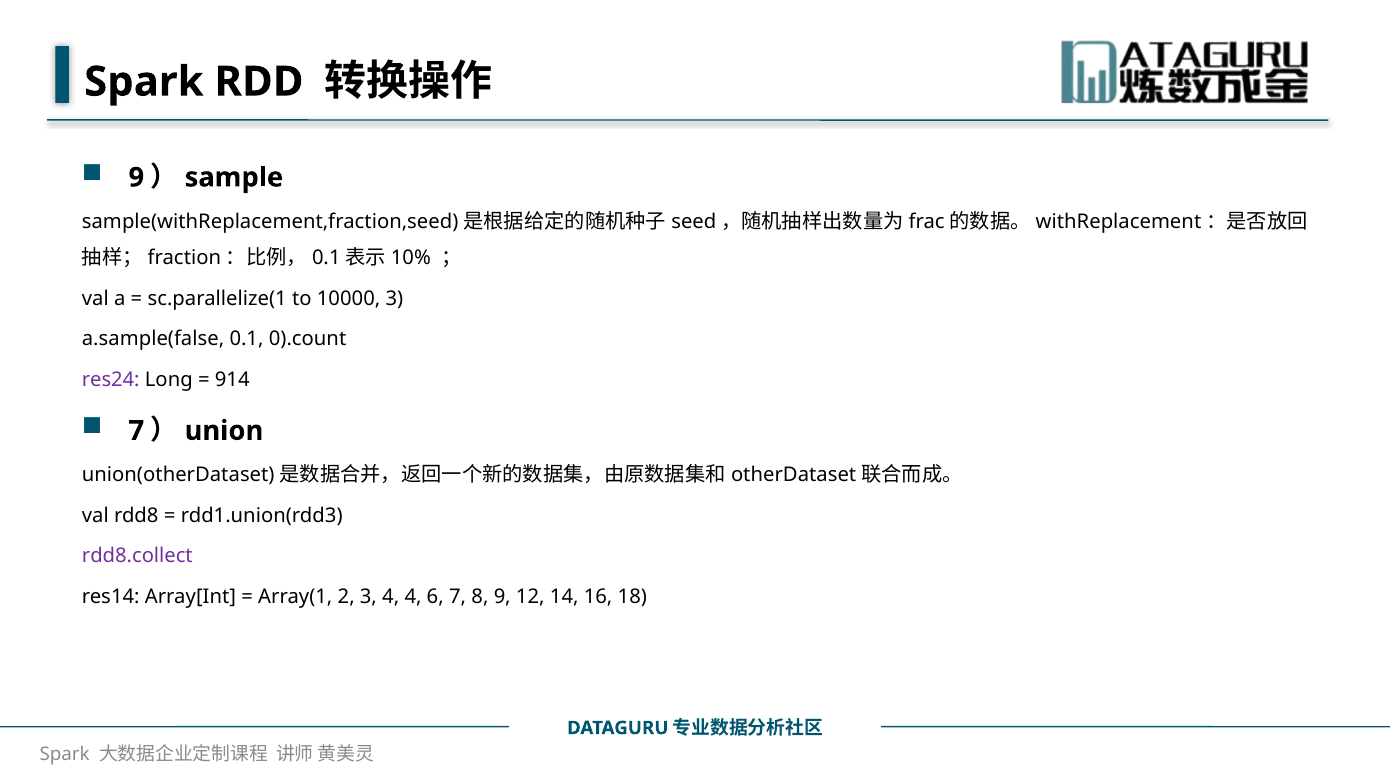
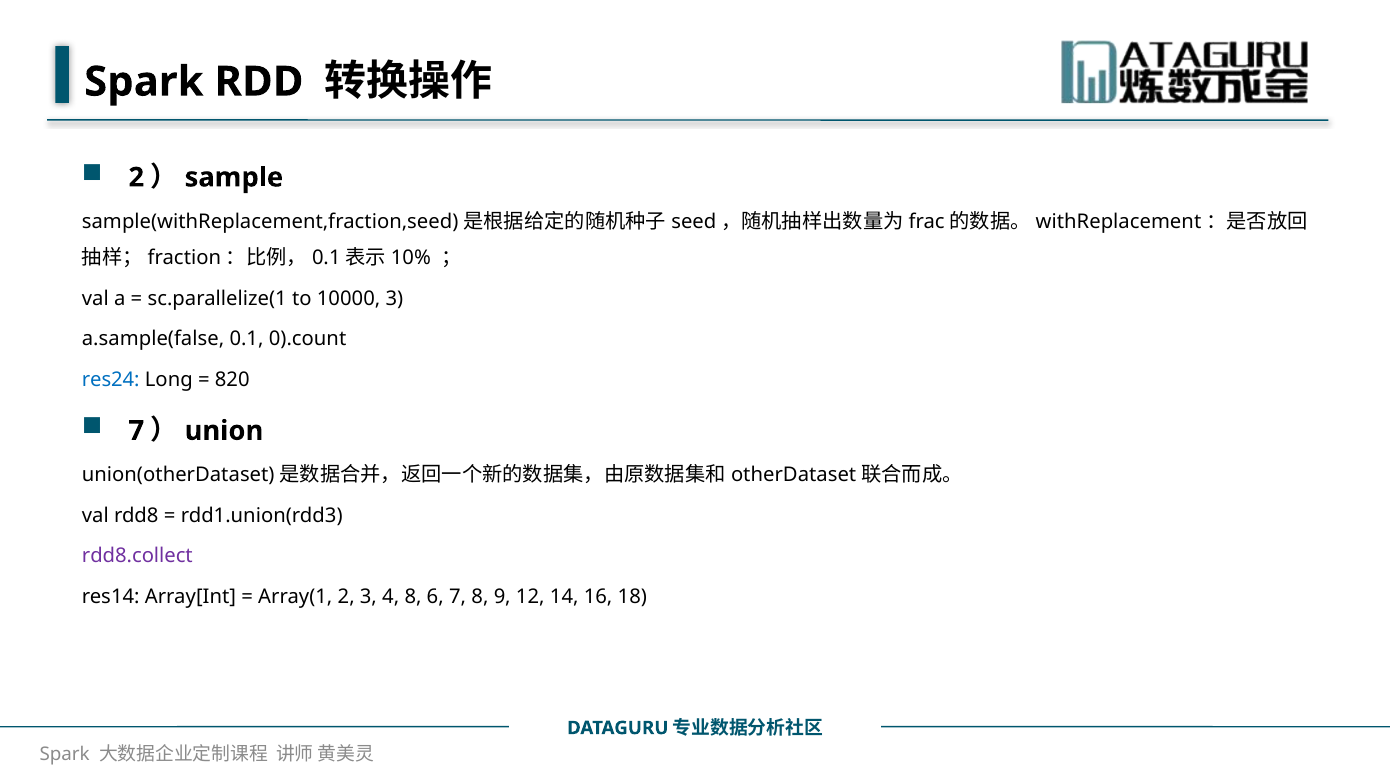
9: 9 -> 2 (136, 177)
res24 colour: purple -> blue (111, 380)
914: 914 -> 820 (232, 380)
4 4: 4 -> 8 (413, 597)
